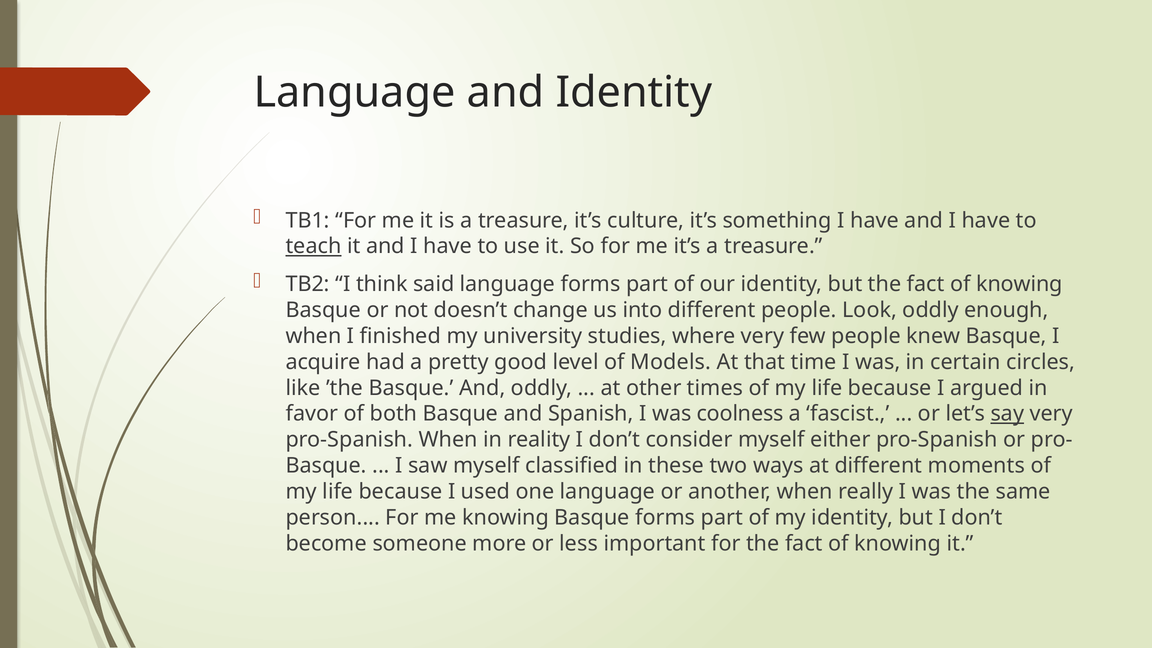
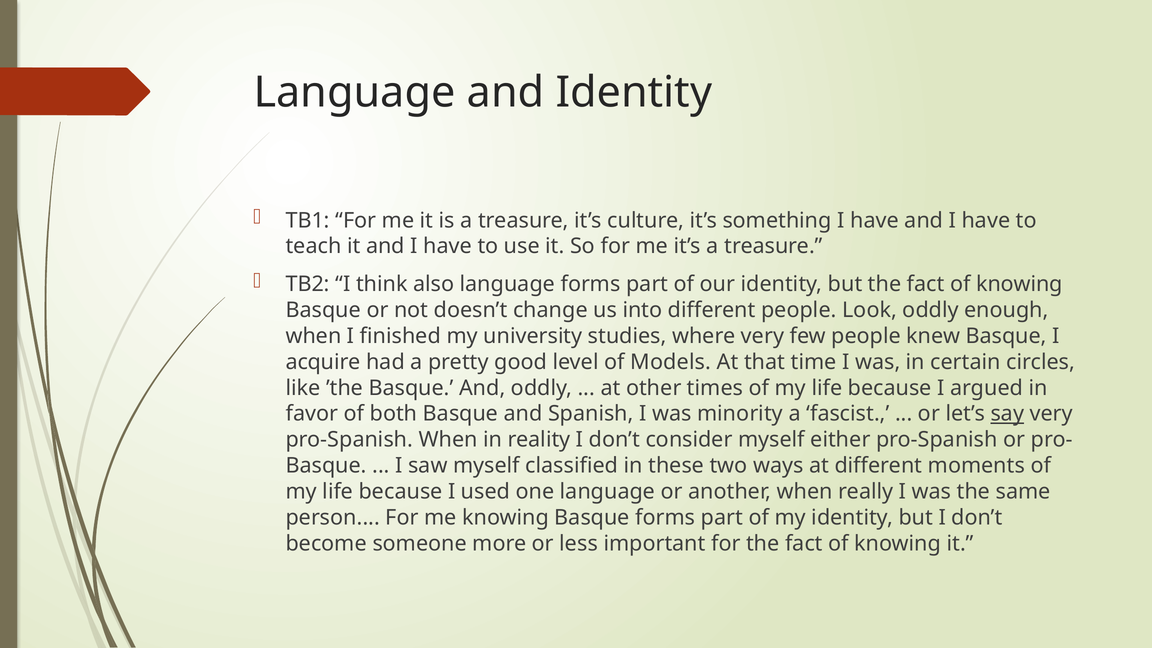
teach underline: present -> none (314, 246)
said: said -> also (434, 284)
coolness: coolness -> minority (740, 414)
